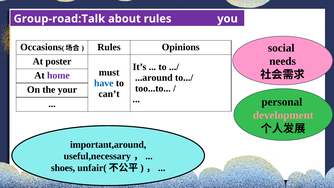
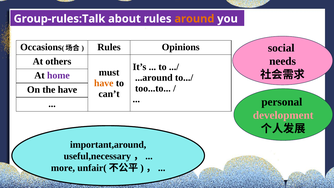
Group-road:Talk: Group-road:Talk -> Group-rules:Talk (59, 19)
around colour: purple -> orange (194, 19)
poster: poster -> others (58, 61)
have colour: blue -> orange (104, 83)
the your: your -> have (67, 90)
shoes: shoes -> more (63, 168)
